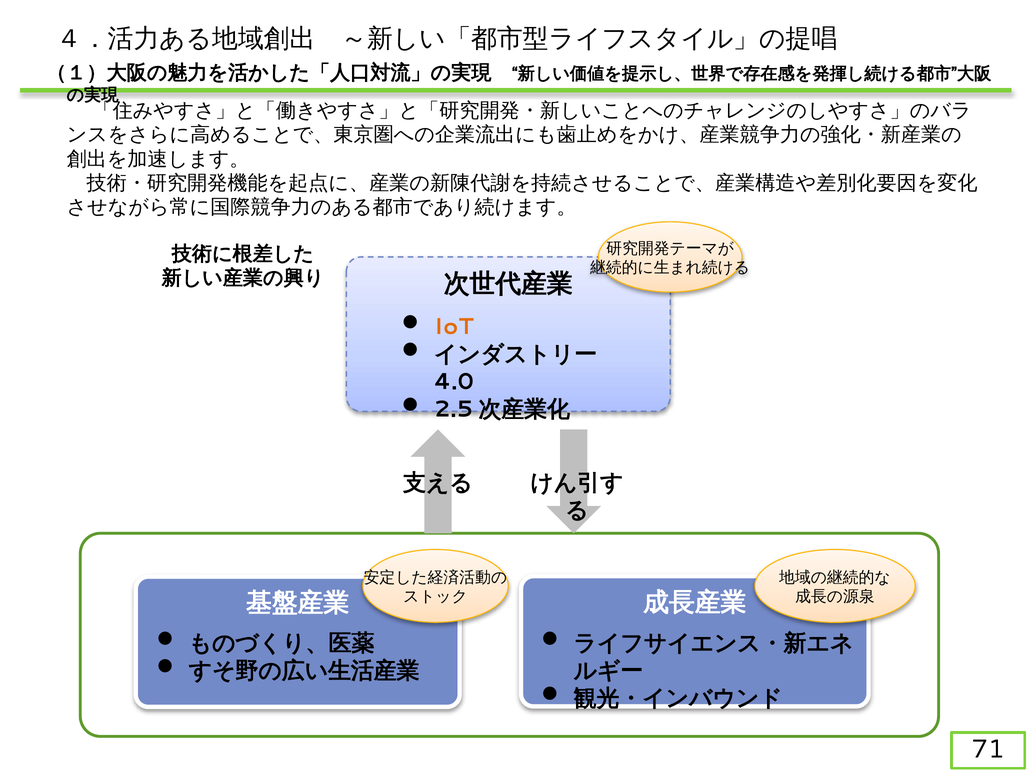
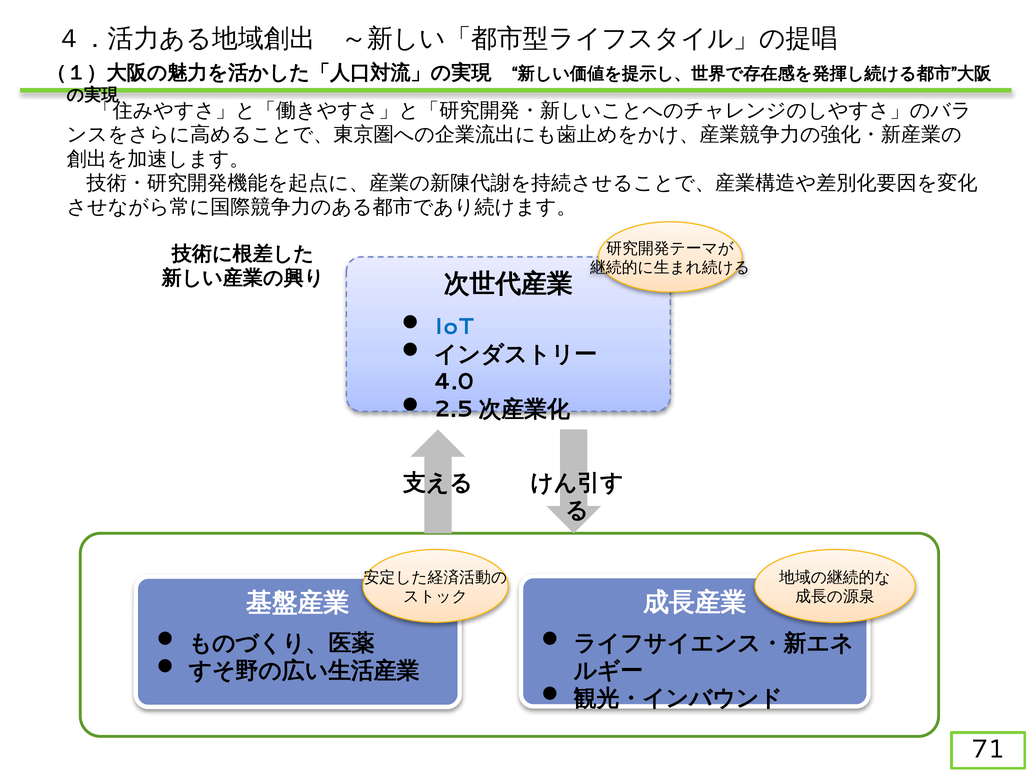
IoT colour: orange -> blue (454, 327)
